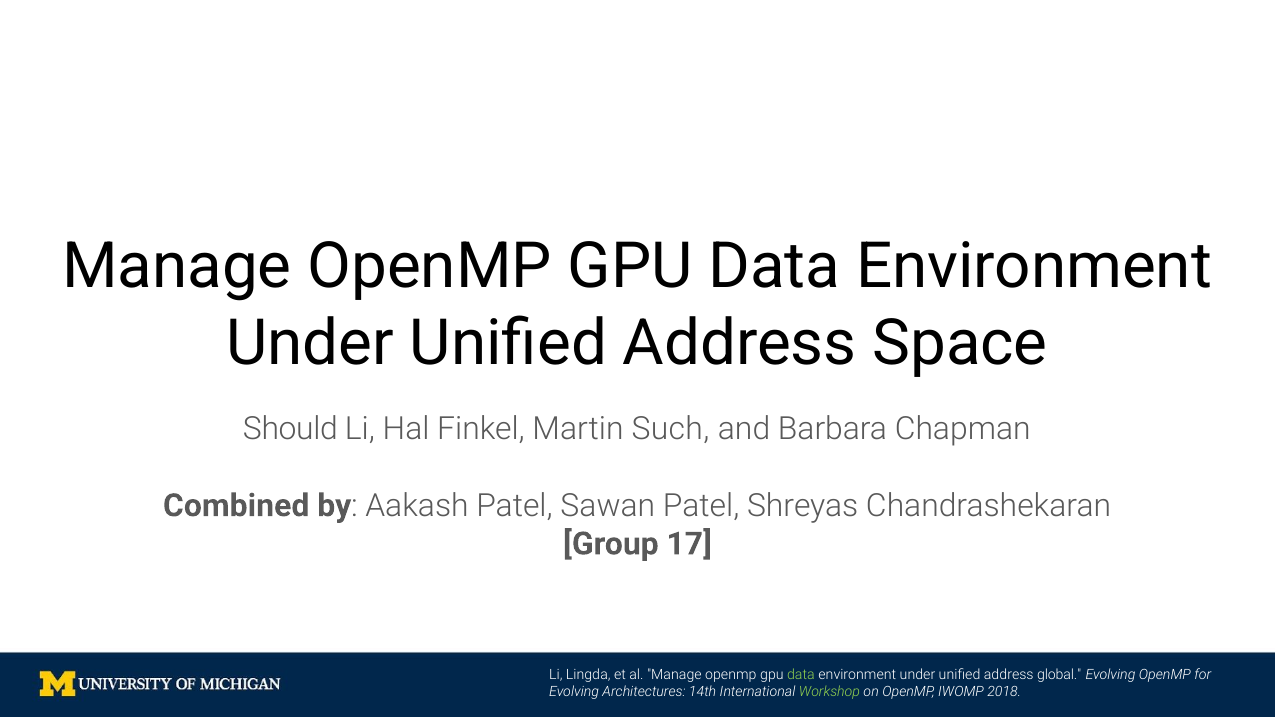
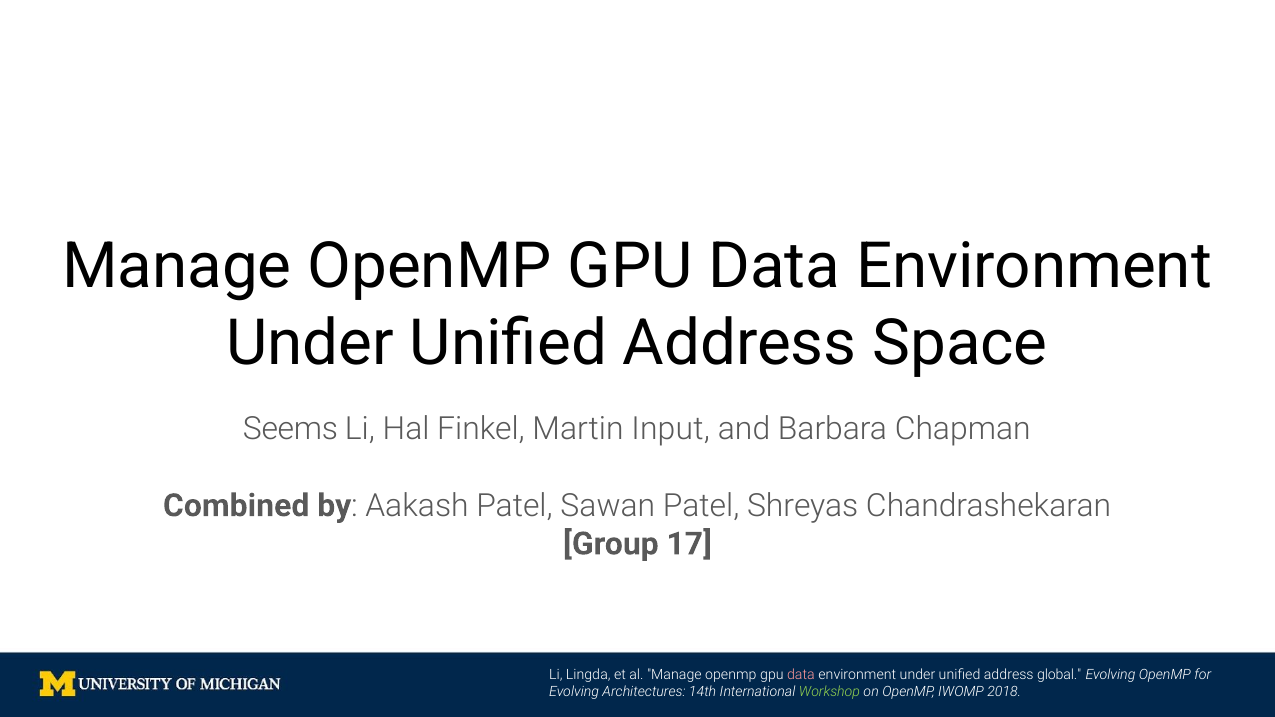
Should: Should -> Seems (290, 429)
Such: Such -> Input (671, 429)
data colour: light green -> pink (801, 675)
